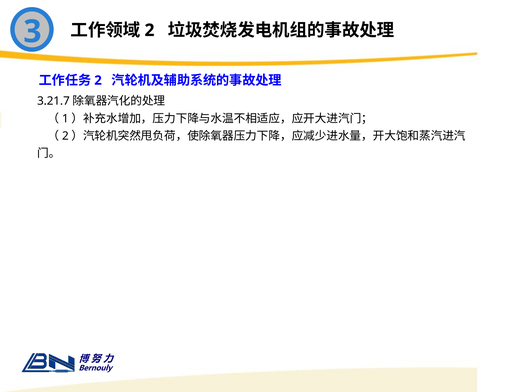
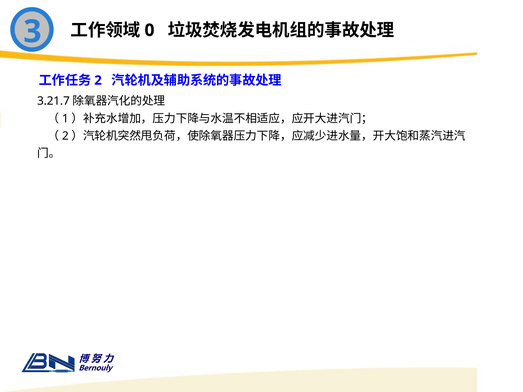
2: 2 -> 0 (149, 30)
